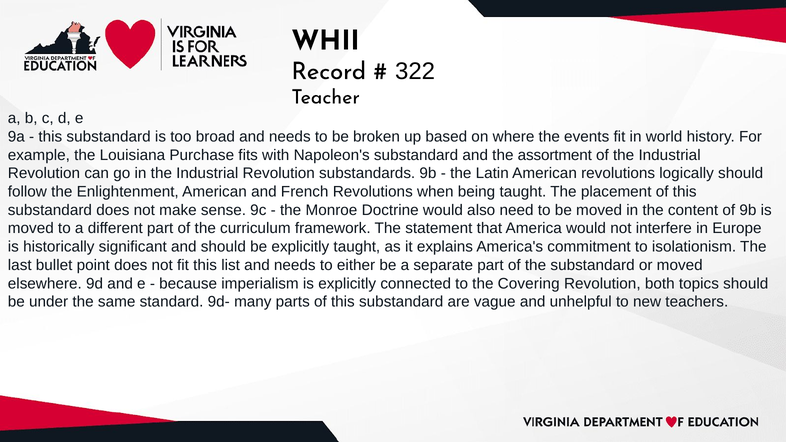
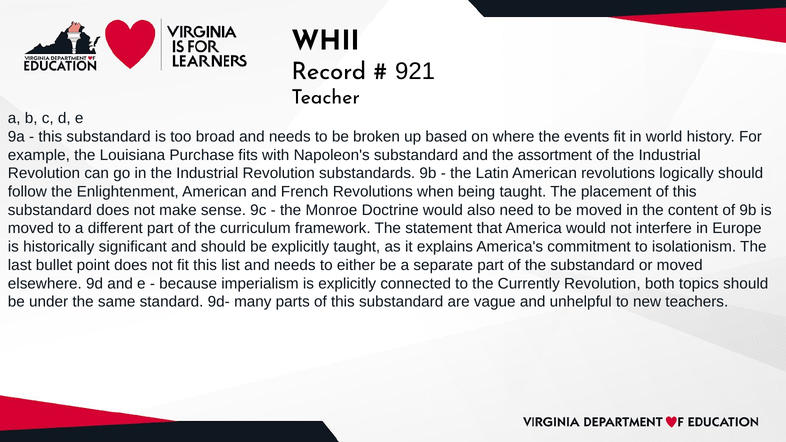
322: 322 -> 921 (415, 71)
Covering: Covering -> Currently (529, 284)
